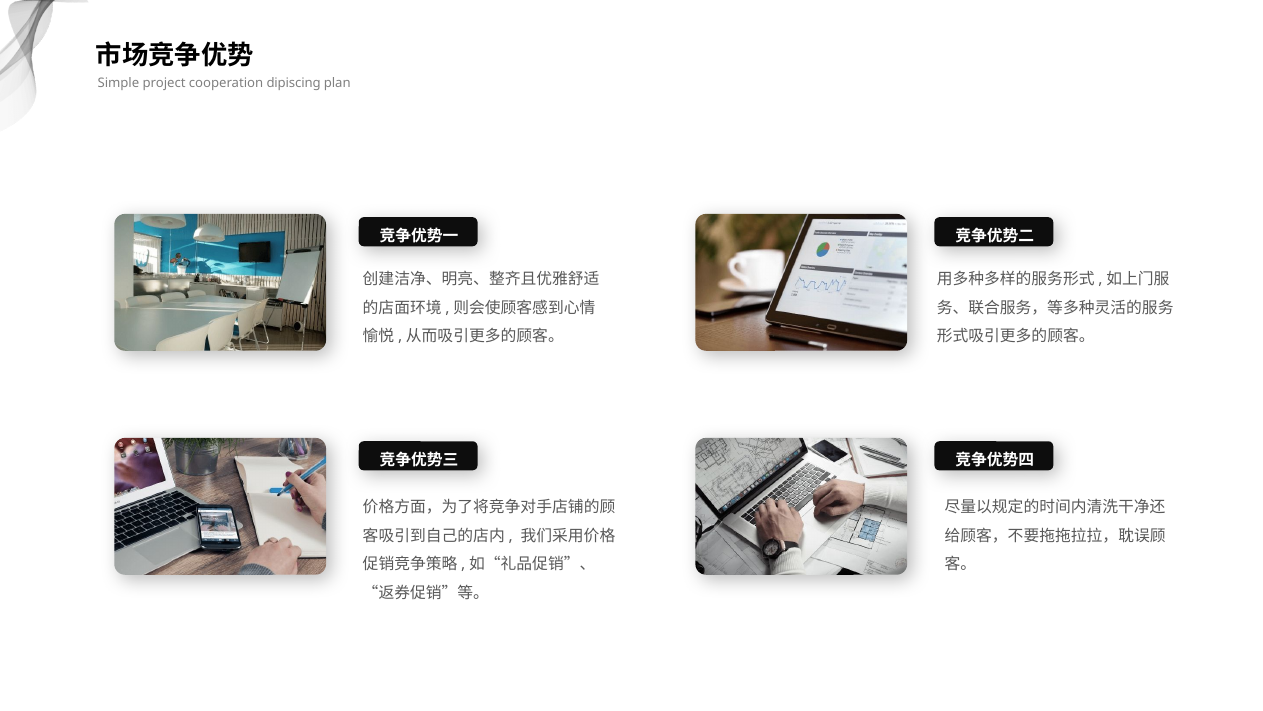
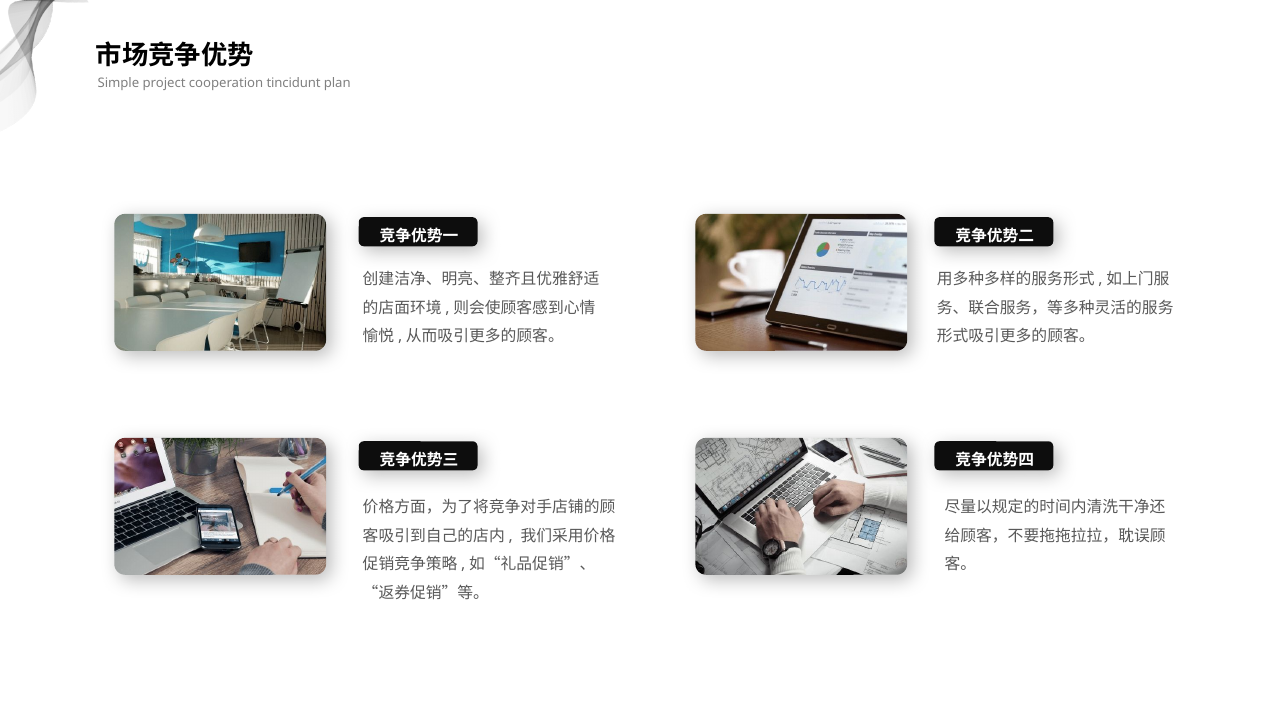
dipiscing: dipiscing -> tincidunt (294, 83)
